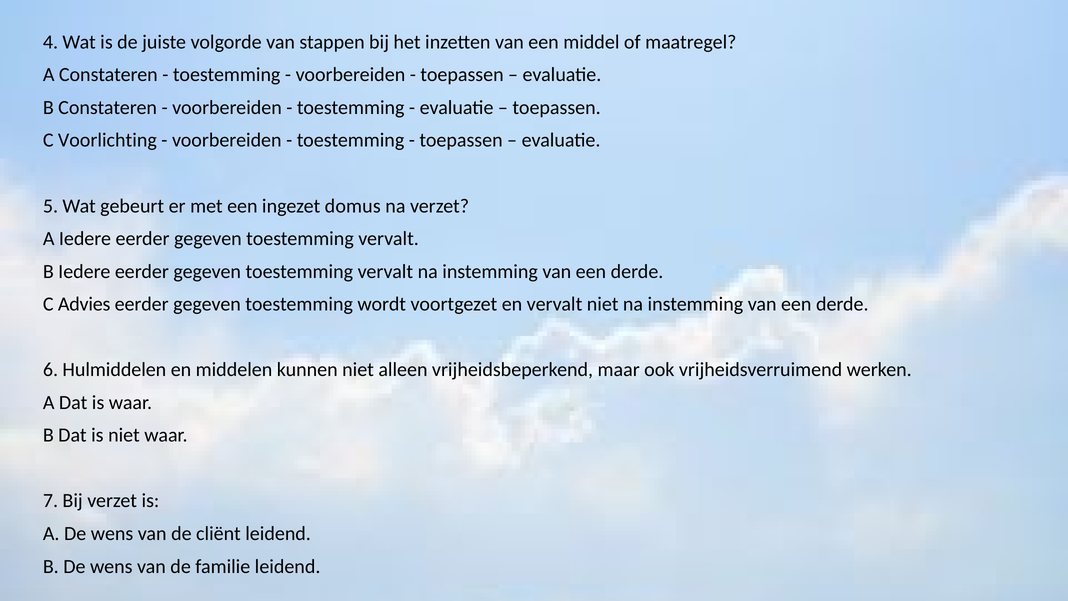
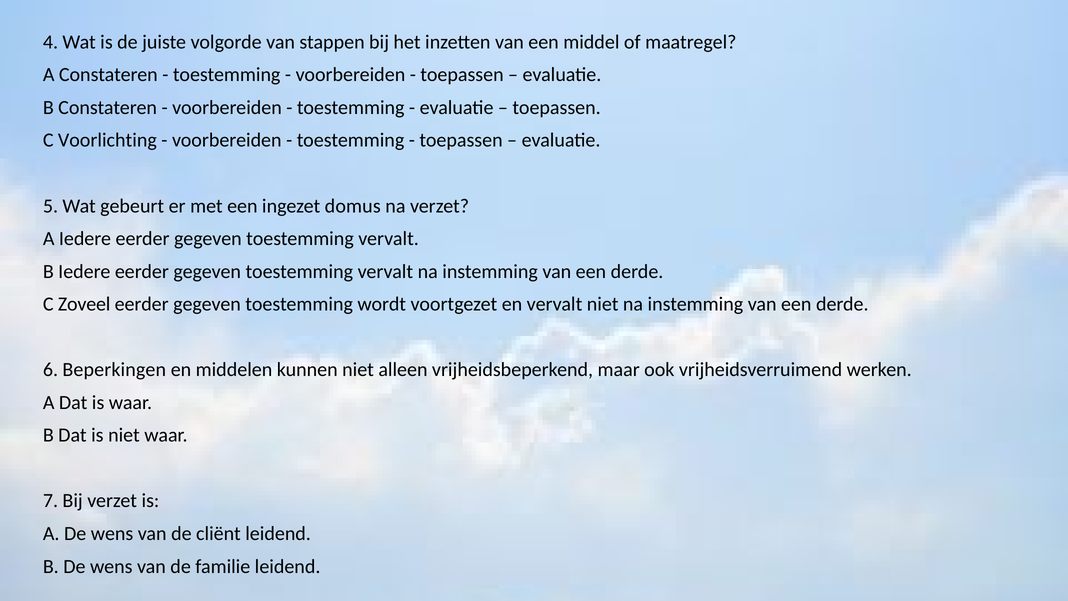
Advies: Advies -> Zoveel (84, 304)
Hulmiddelen: Hulmiddelen -> Beperkingen (114, 370)
